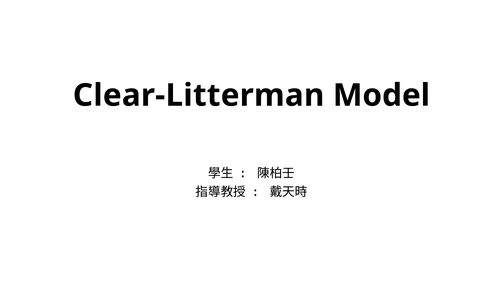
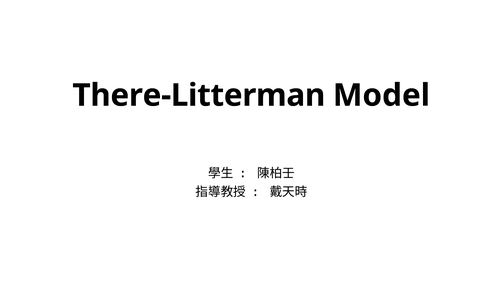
Clear-Litterman: Clear-Litterman -> There-Litterman (199, 95)
